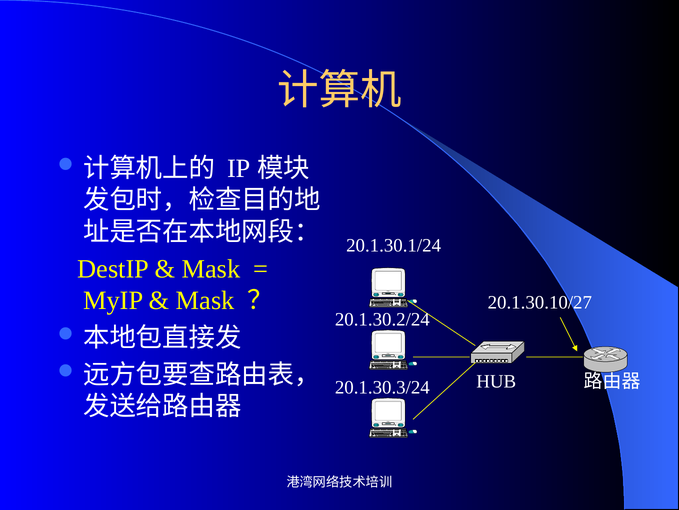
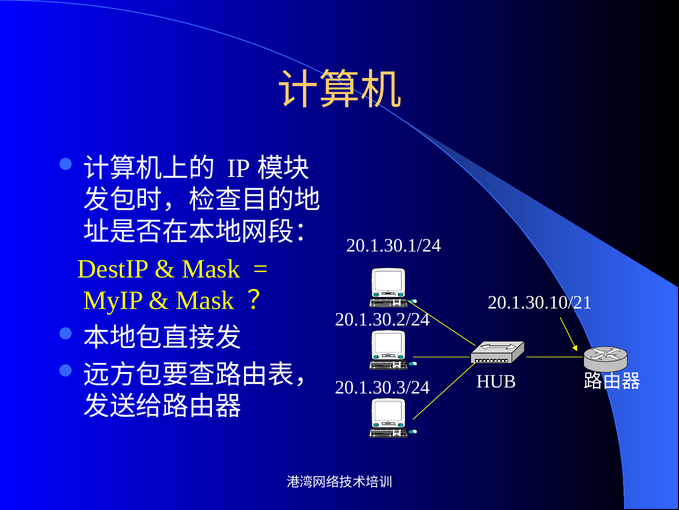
20.1.30.10/27: 20.1.30.10/27 -> 20.1.30.10/21 (540, 302)
